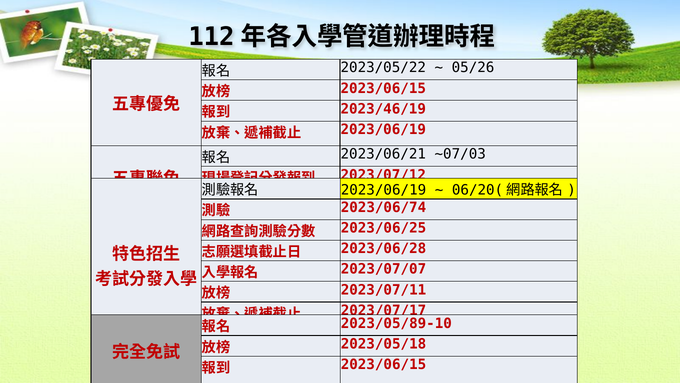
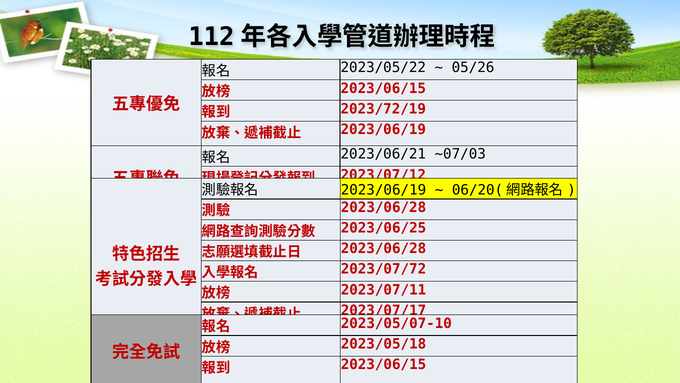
2023/46/19: 2023/46/19 -> 2023/72/19 (383, 109)
2023/06/74: 2023/06/74 -> 2023/06/28 (383, 207)
2023/07/07: 2023/07/07 -> 2023/07/72 (383, 269)
2023/05/89-10: 2023/05/89-10 -> 2023/05/07-10 (396, 323)
